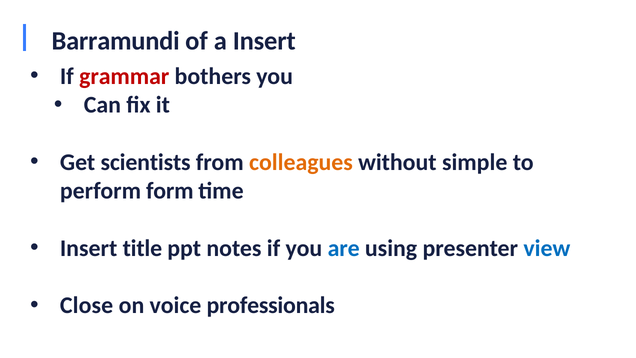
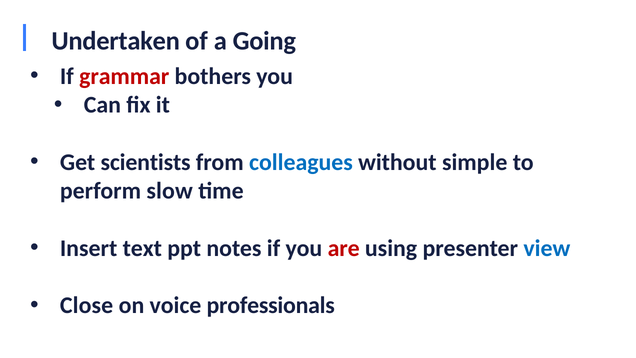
Barramundi: Barramundi -> Undertaken (116, 41)
a Insert: Insert -> Going (264, 41)
colleagues colour: orange -> blue (301, 162)
form: form -> slow (170, 191)
title: title -> text (142, 248)
are colour: blue -> red (344, 248)
